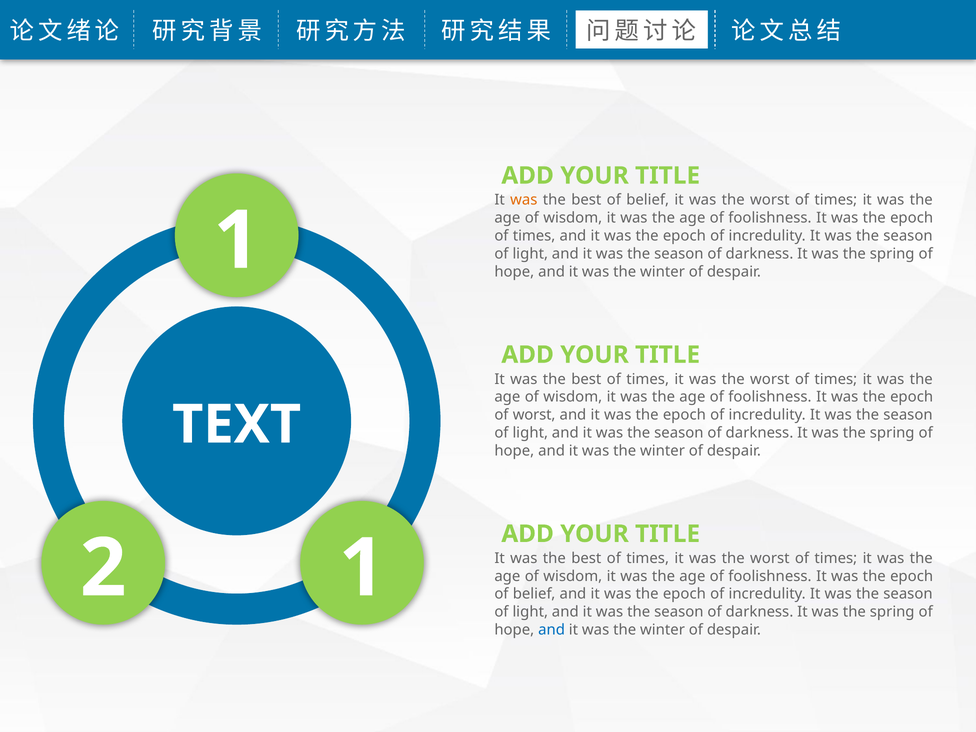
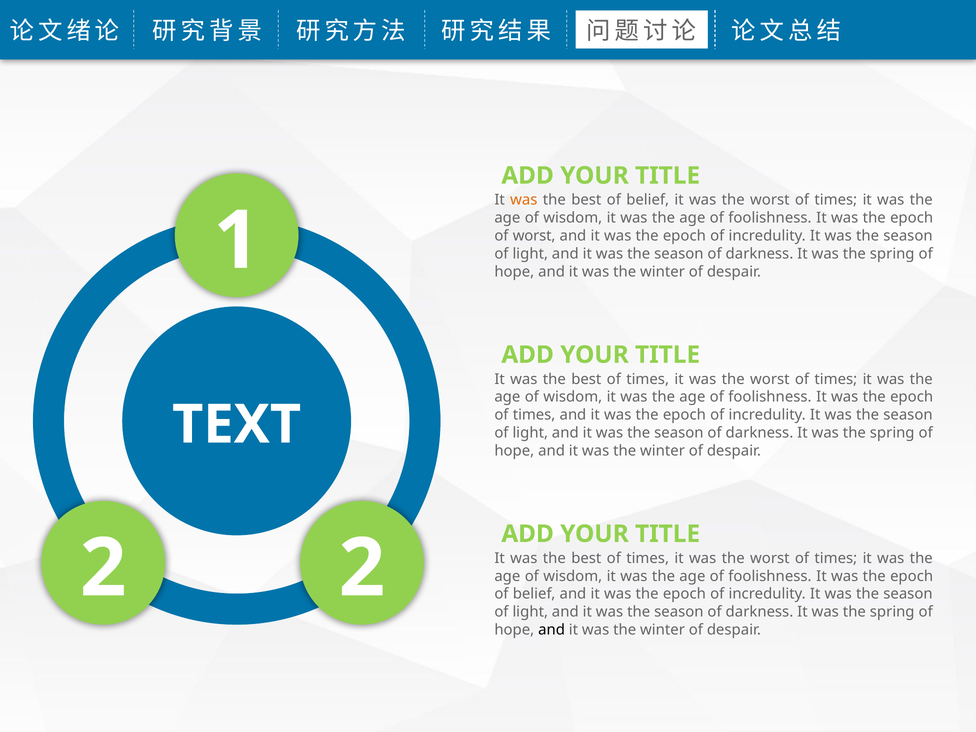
times: times -> worst (534, 236)
worst: worst -> times (534, 415)
2 1: 1 -> 2 (362, 568)
and colour: blue -> black (552, 630)
